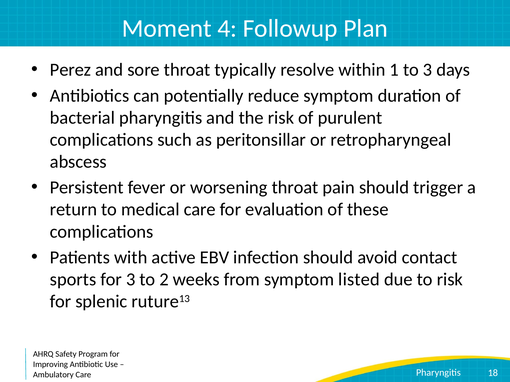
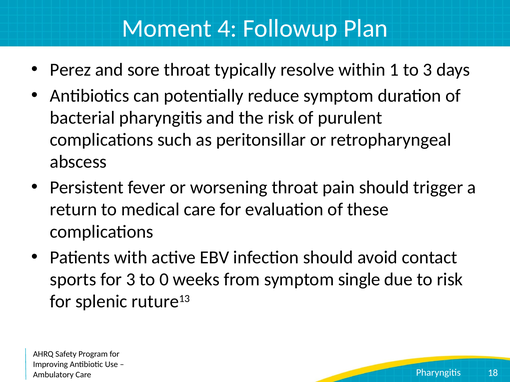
2: 2 -> 0 (164, 280)
listed: listed -> single (359, 280)
